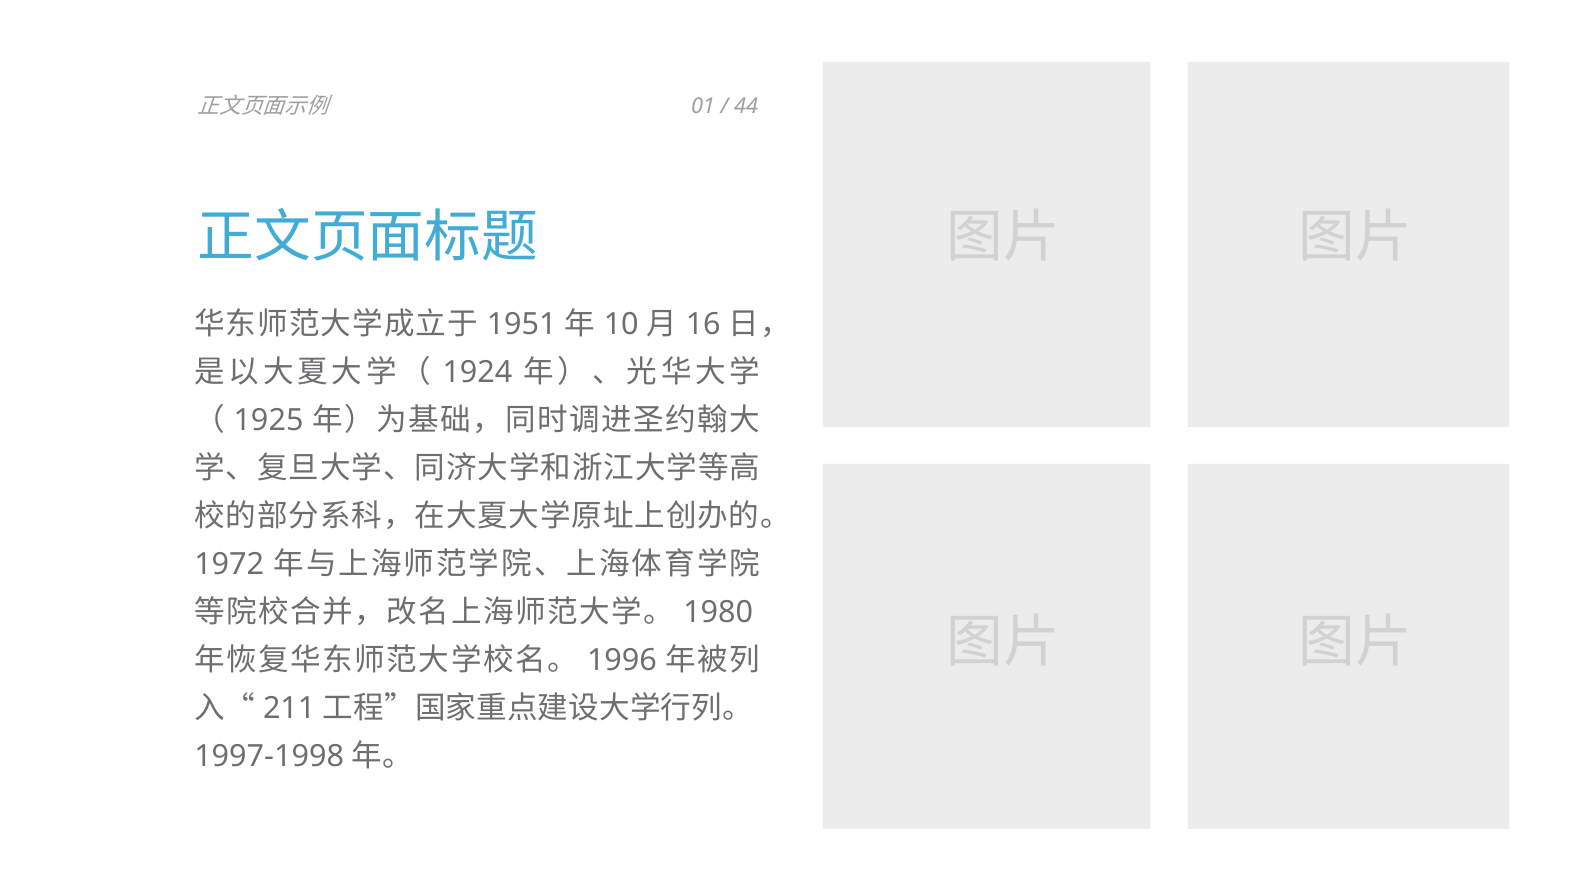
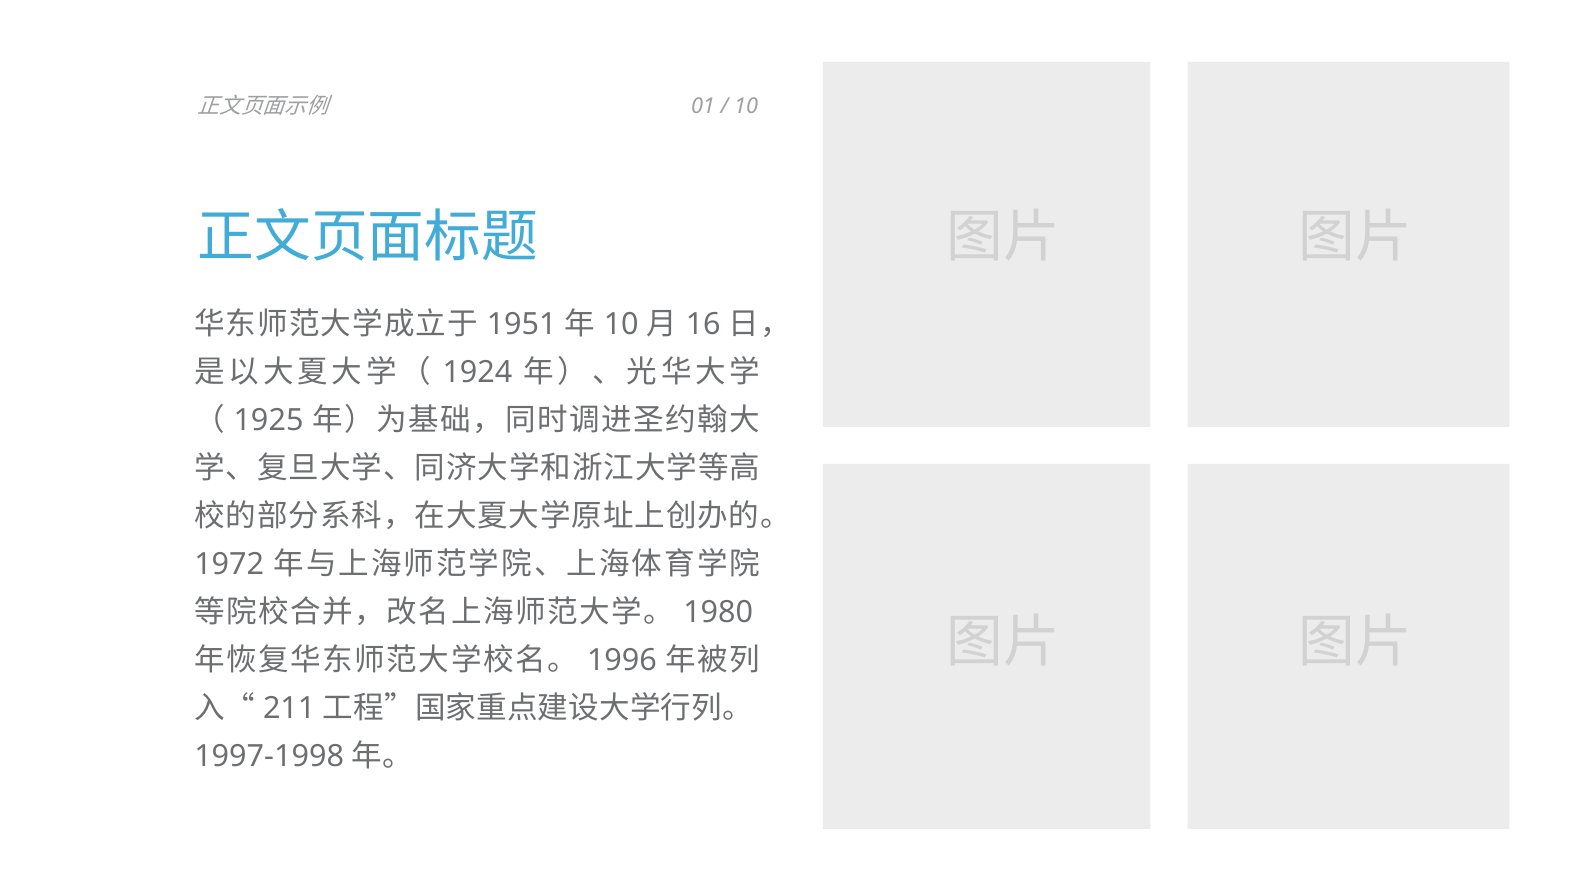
44: 44 -> 10 (746, 106)
